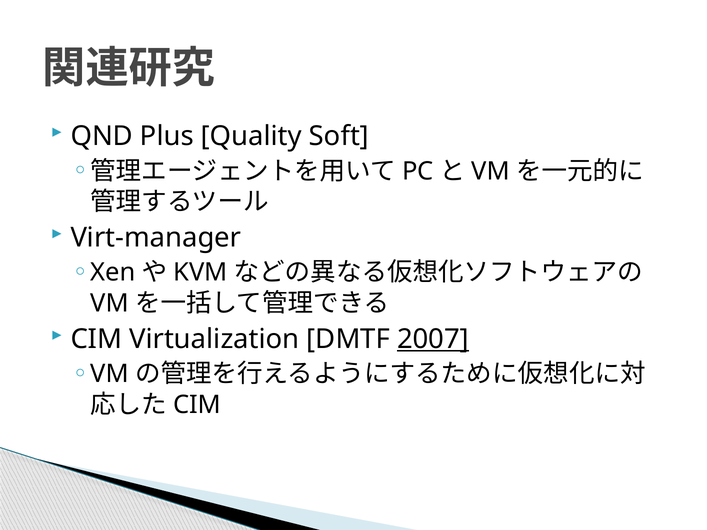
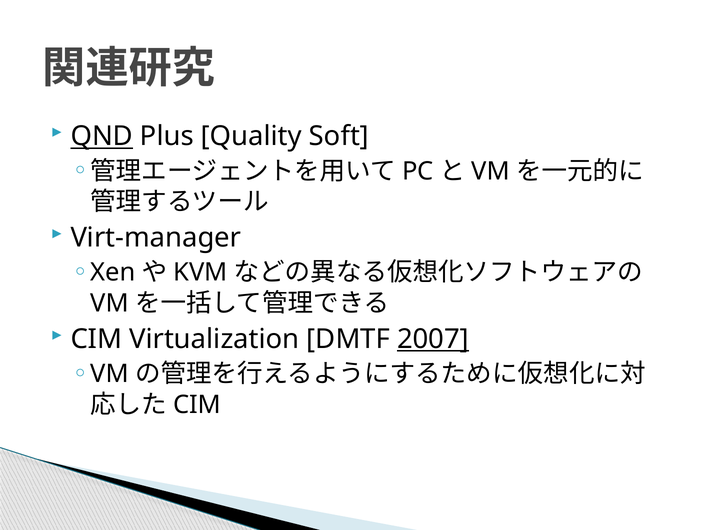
QND underline: none -> present (102, 136)
